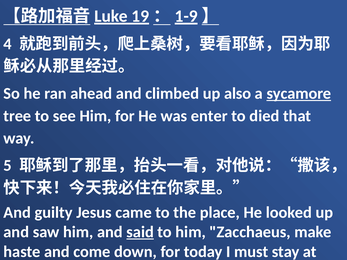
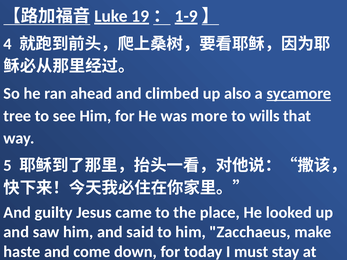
enter: enter -> more (209, 116)
died: died -> wills (265, 116)
said underline: present -> none (140, 232)
